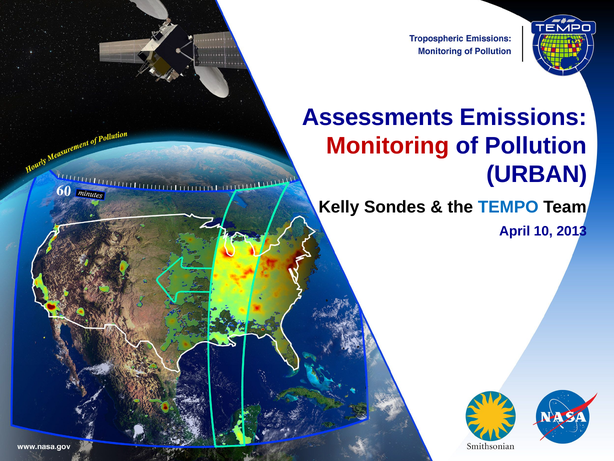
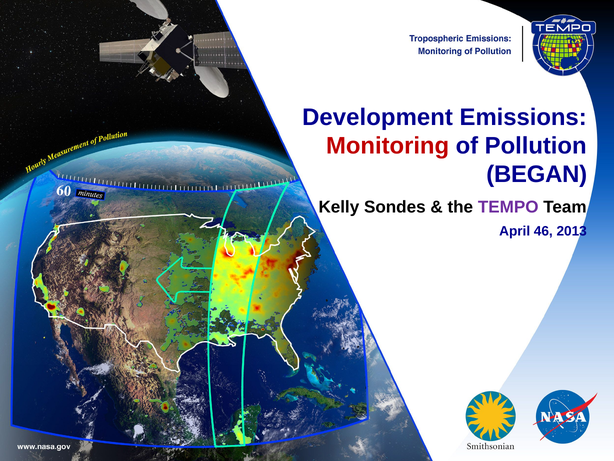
Assessments: Assessments -> Development (378, 117)
URBAN: URBAN -> BEGAN (537, 174)
TEMPO colour: blue -> purple (508, 207)
10: 10 -> 46 (543, 231)
